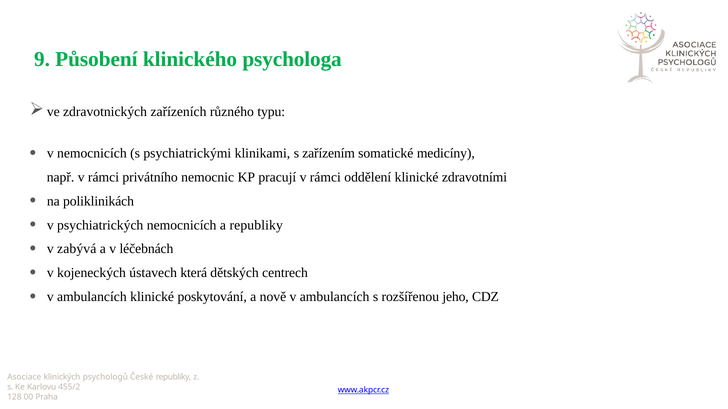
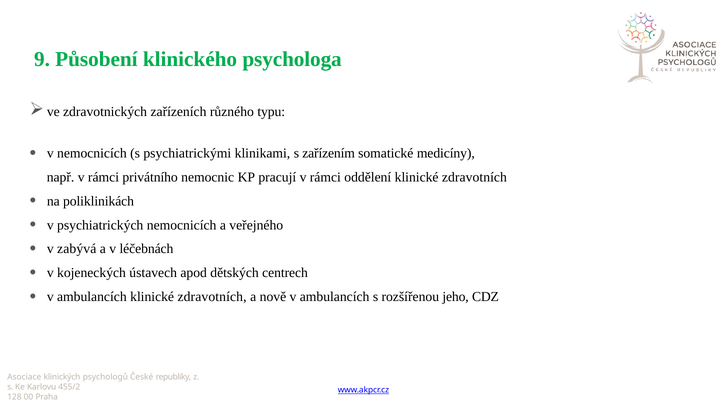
oddělení klinické zdravotními: zdravotními -> zdravotních (474, 177)
a republiky: republiky -> veřejného (256, 225)
která: která -> apod (194, 273)
ambulancích klinické poskytování: poskytování -> zdravotních (212, 297)
